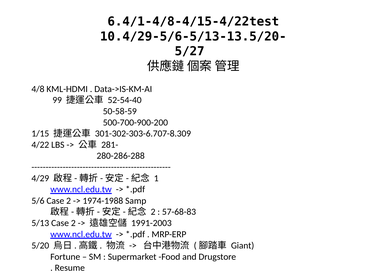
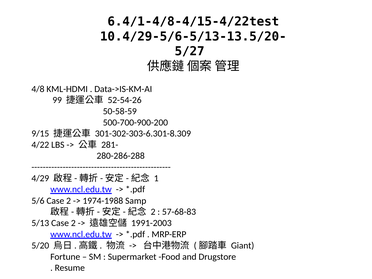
52-54-40: 52-54-40 -> 52-54-26 (125, 100)
1/15: 1/15 -> 9/15 (40, 134)
301-302-303-6.707-8.309: 301-302-303-6.707-8.309 -> 301-302-303-6.301-8.309 (143, 134)
